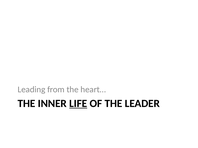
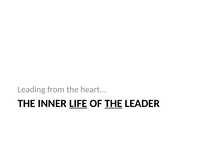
THE underline: none -> present (113, 104)
